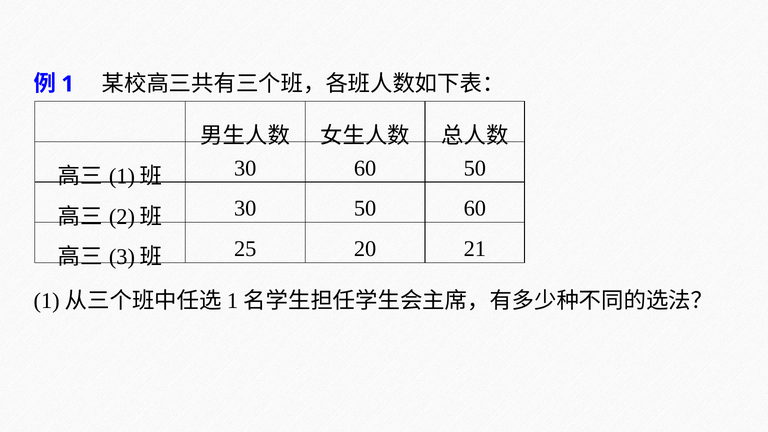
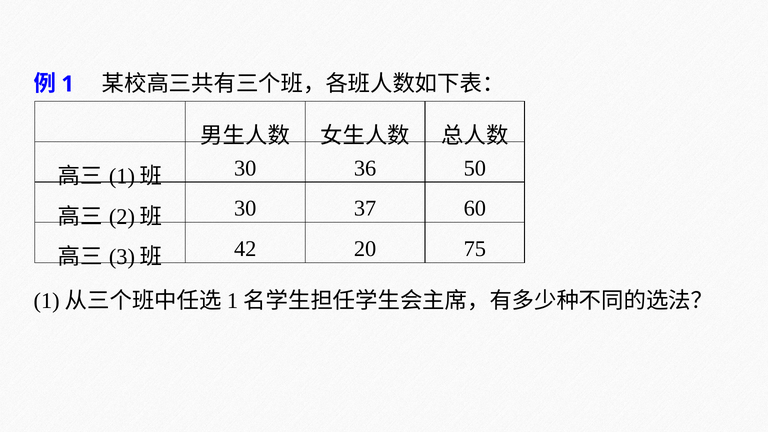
30 60: 60 -> 36 (365, 168)
30 50: 50 -> 37 (365, 209)
25: 25 -> 42 (245, 249)
21: 21 -> 75 (475, 249)
